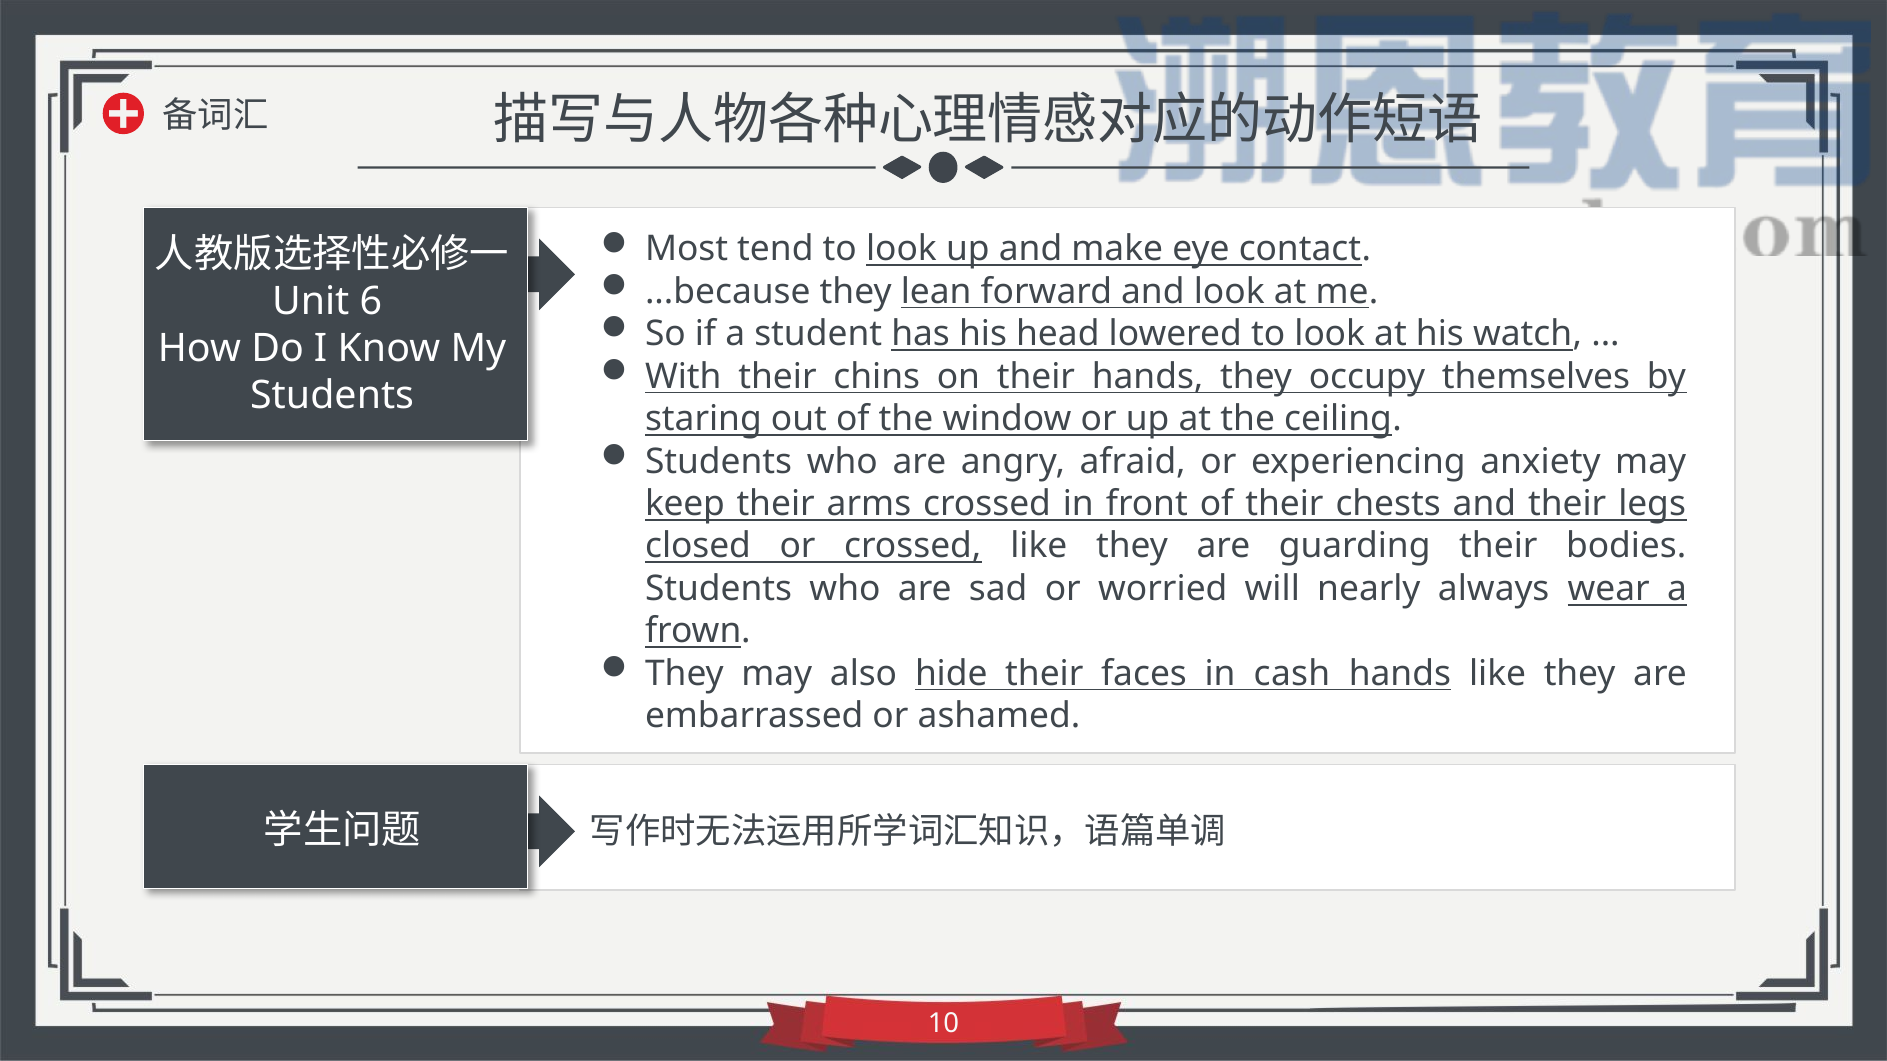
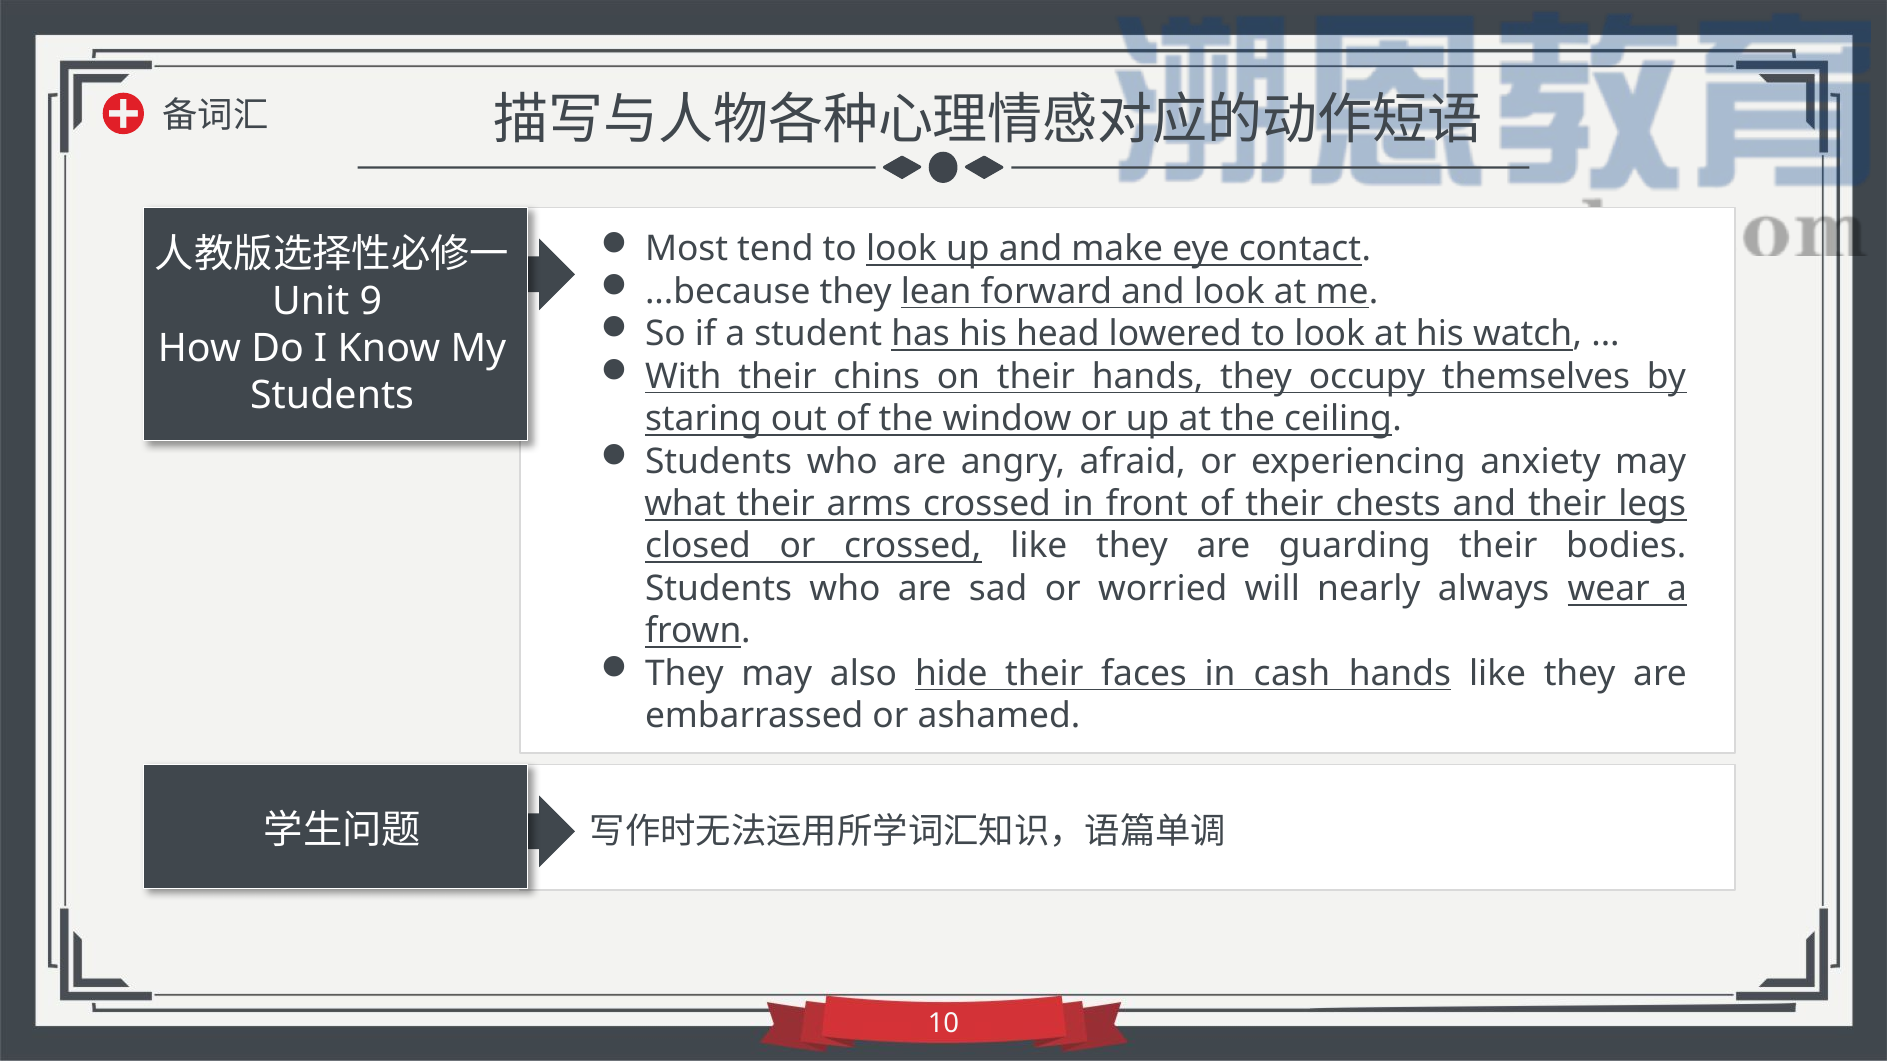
6: 6 -> 9 (371, 302)
keep: keep -> what (685, 504)
